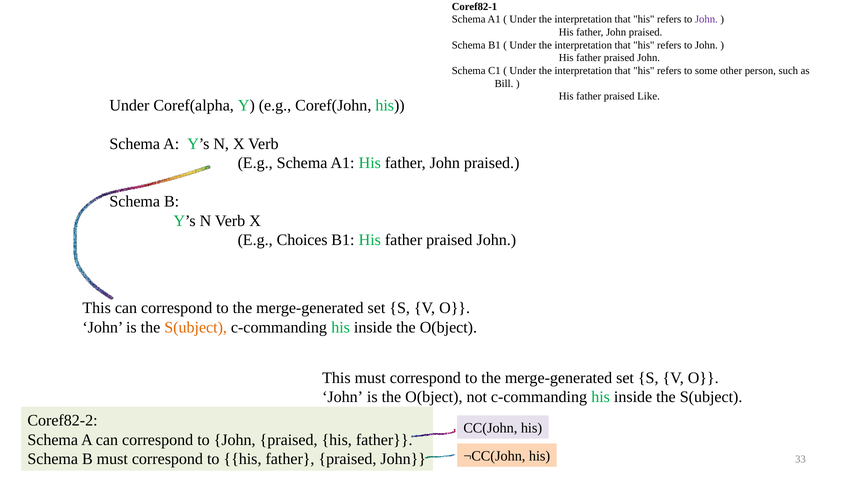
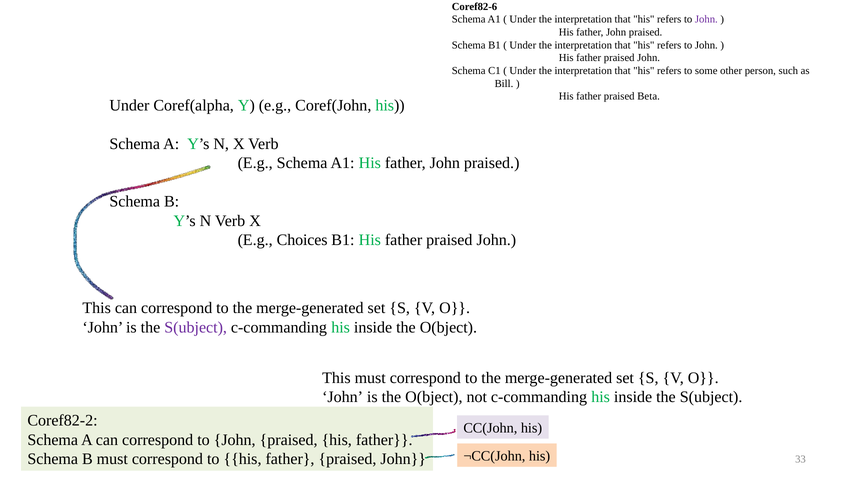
Coref82-1: Coref82-1 -> Coref82-6 (474, 7)
Like: Like -> Beta (649, 96)
S(ubject colour: orange -> purple (196, 327)
